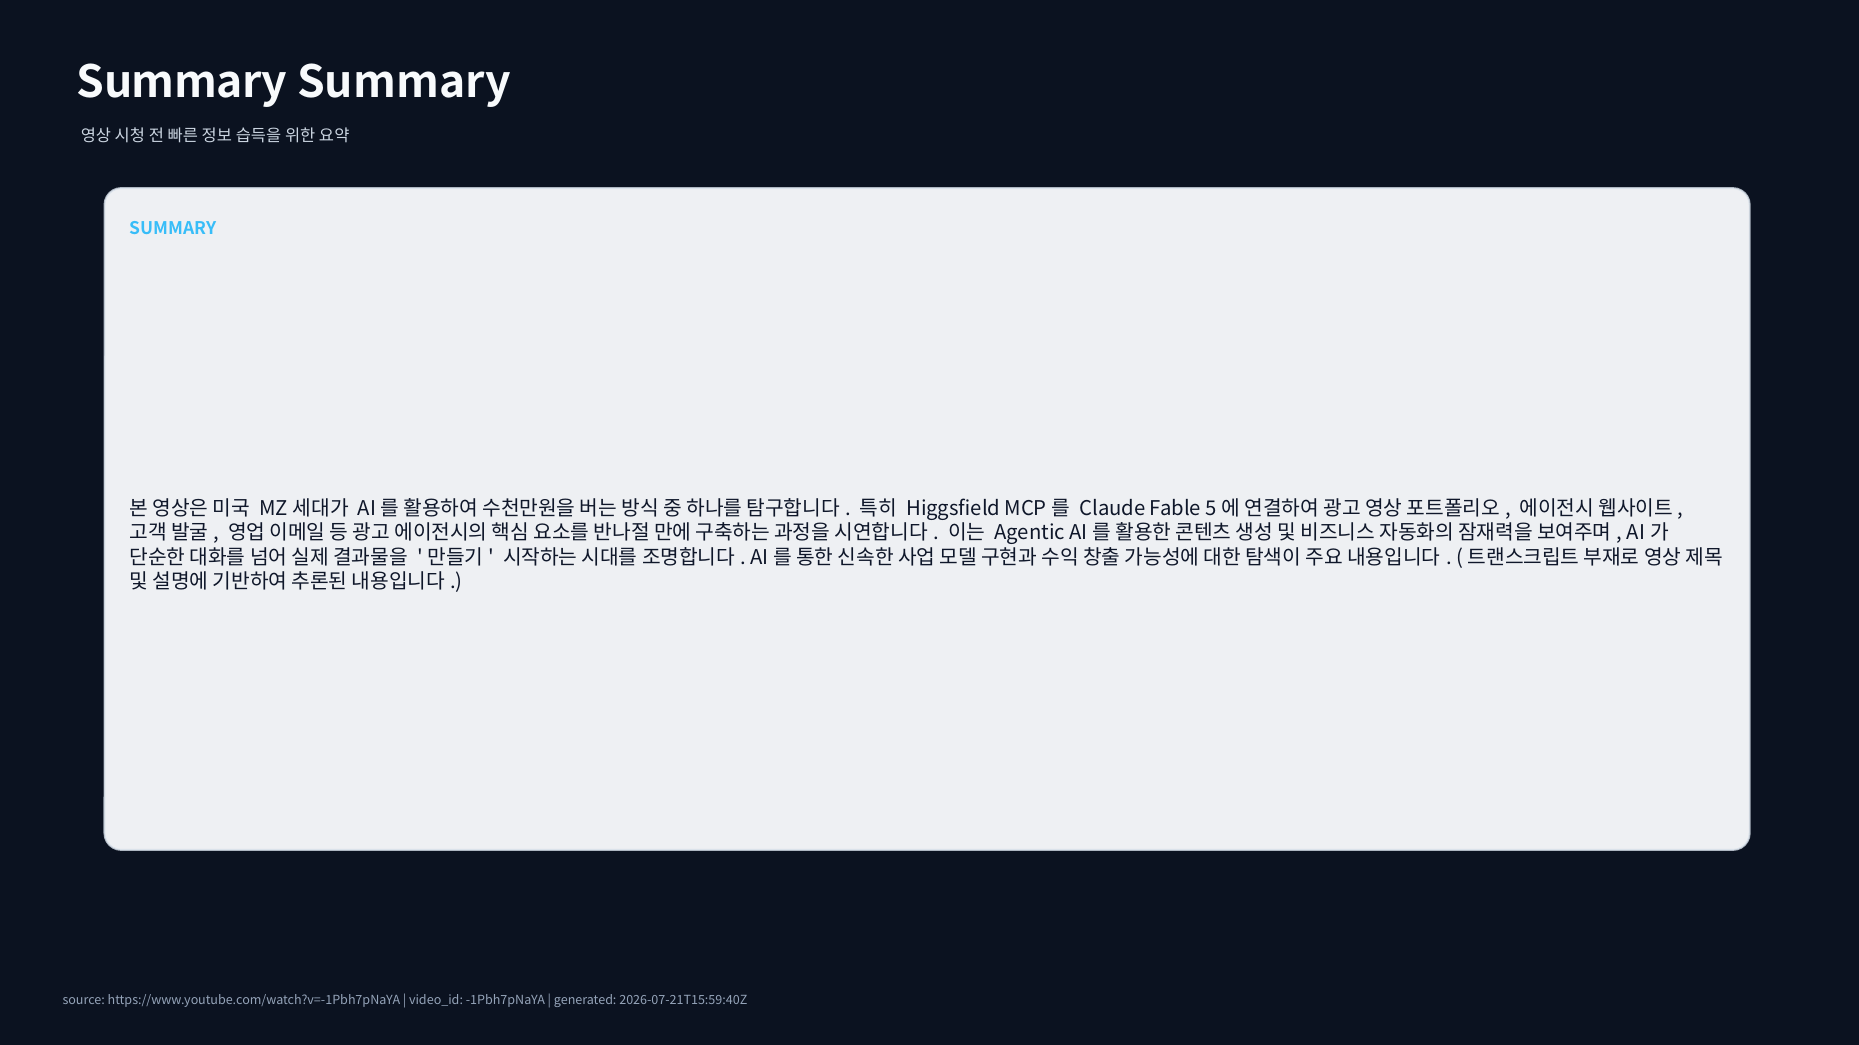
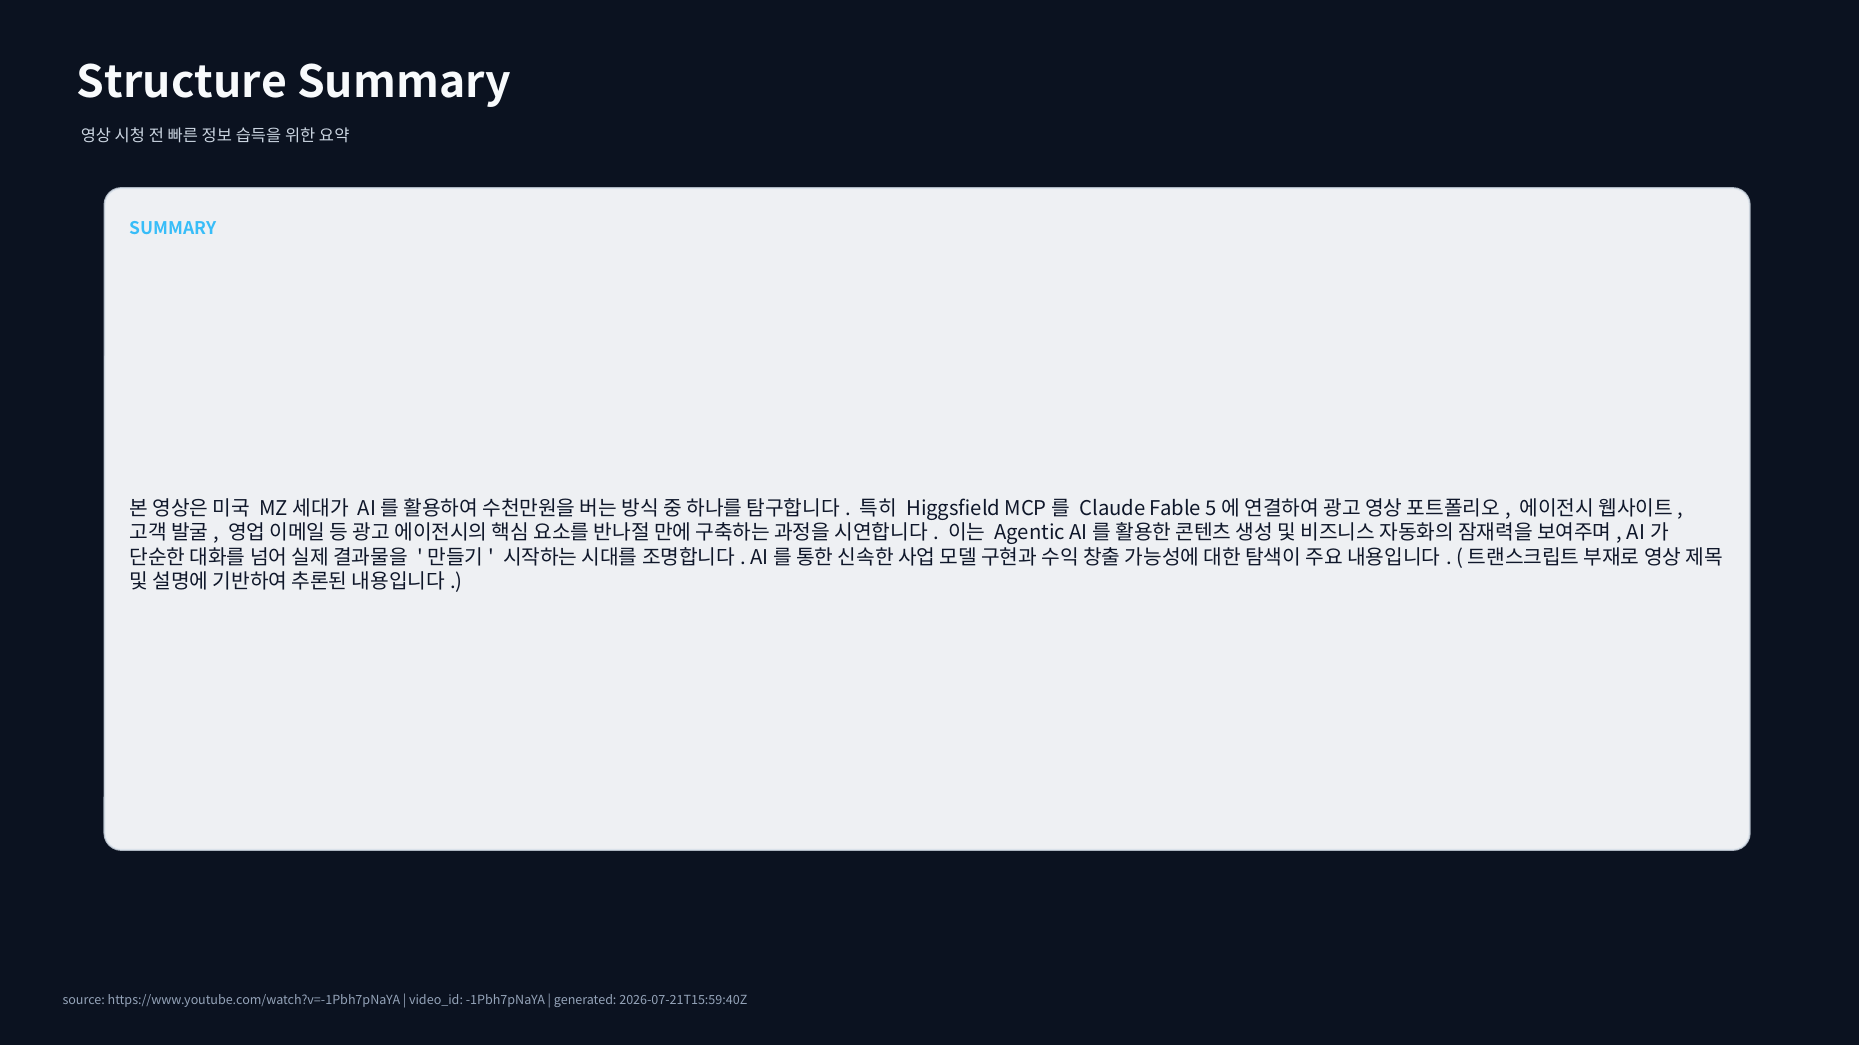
Summary: Summary -> Structure (182, 83)
